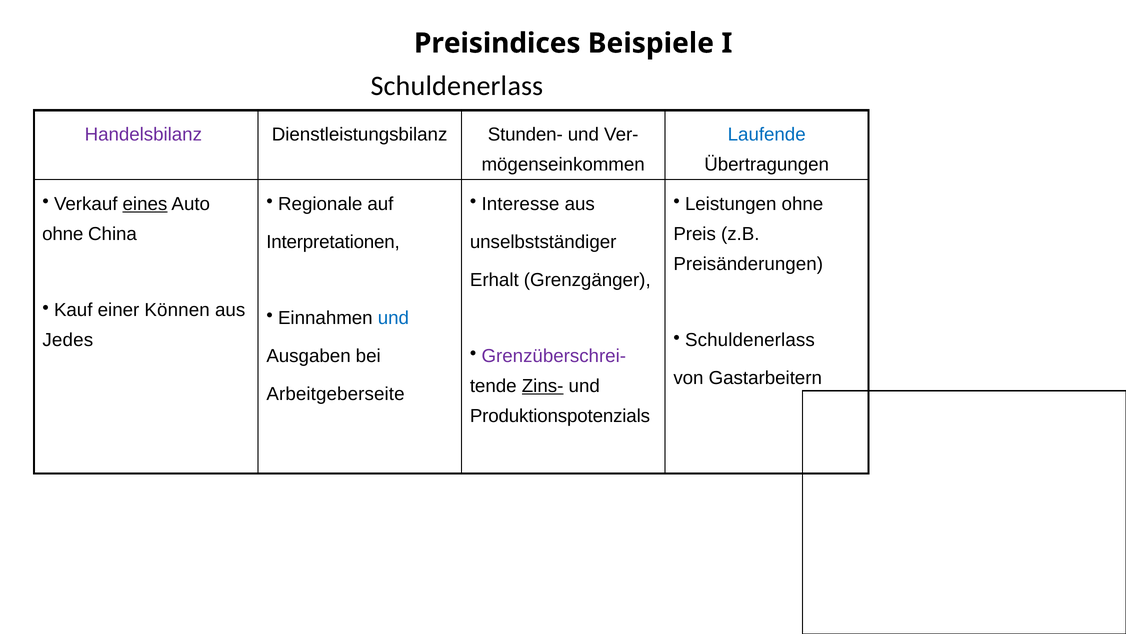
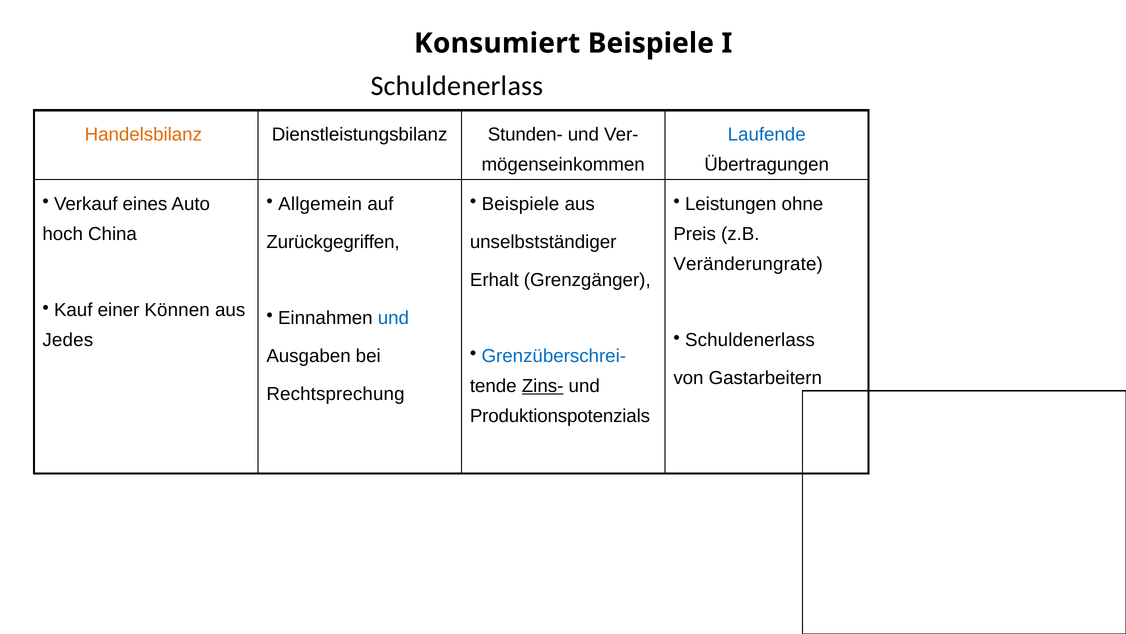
Preisindices: Preisindices -> Konsumiert (497, 43)
Handelsbilanz colour: purple -> orange (143, 134)
eines underline: present -> none (145, 204)
Regionale: Regionale -> Allgemein (320, 204)
Interesse: Interesse -> Beispiele (520, 204)
ohne: ohne -> hoch (63, 234)
Interpretationen: Interpretationen -> Zurückgegriffen (333, 242)
Preisänderungen: Preisänderungen -> Veränderungrate (748, 264)
Grenzüberschrei- colour: purple -> blue (554, 356)
Arbeitgeberseite: Arbeitgeberseite -> Rechtsprechung (336, 393)
